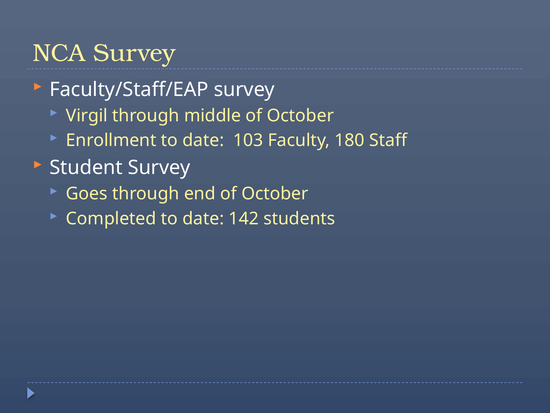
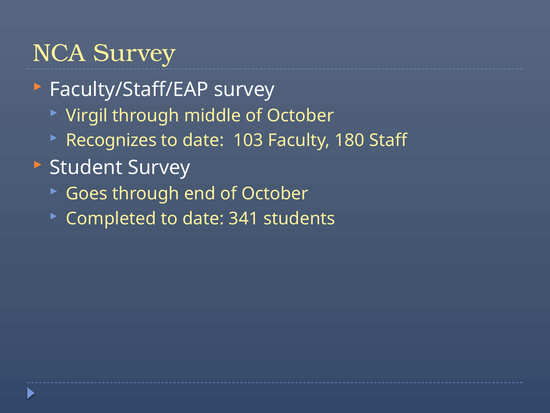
Enrollment: Enrollment -> Recognizes (111, 140)
142: 142 -> 341 (244, 218)
